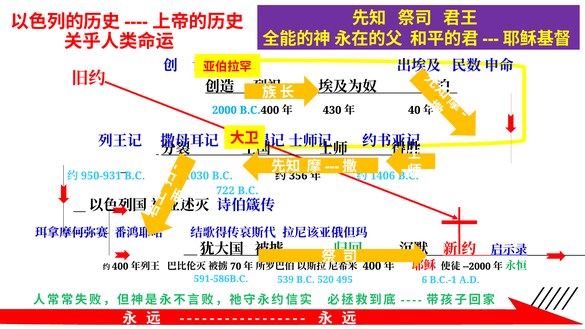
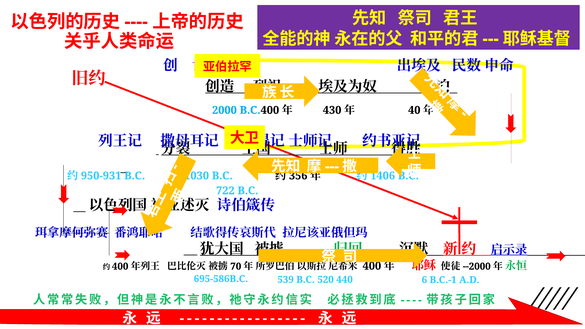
591-586B.C: 591-586B.C -> 695-586B.C (221, 279)
495: 495 -> 440 (345, 280)
